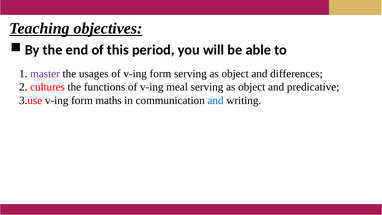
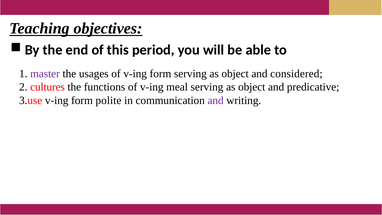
differences: differences -> considered (296, 74)
maths: maths -> polite (108, 100)
and colour: blue -> purple (216, 100)
